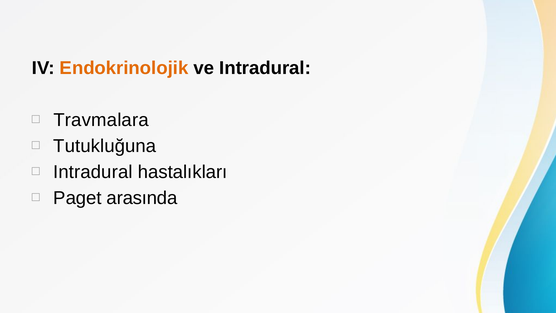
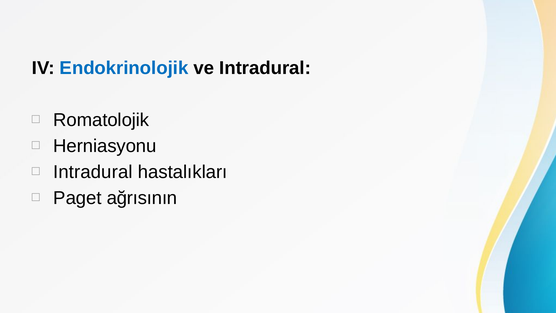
Endokrinolojik colour: orange -> blue (124, 68)
Travmalara: Travmalara -> Romatolojik (101, 120)
Tutukluğuna: Tutukluğuna -> Herniasyonu (105, 146)
arasında: arasında -> ağrısının (142, 198)
